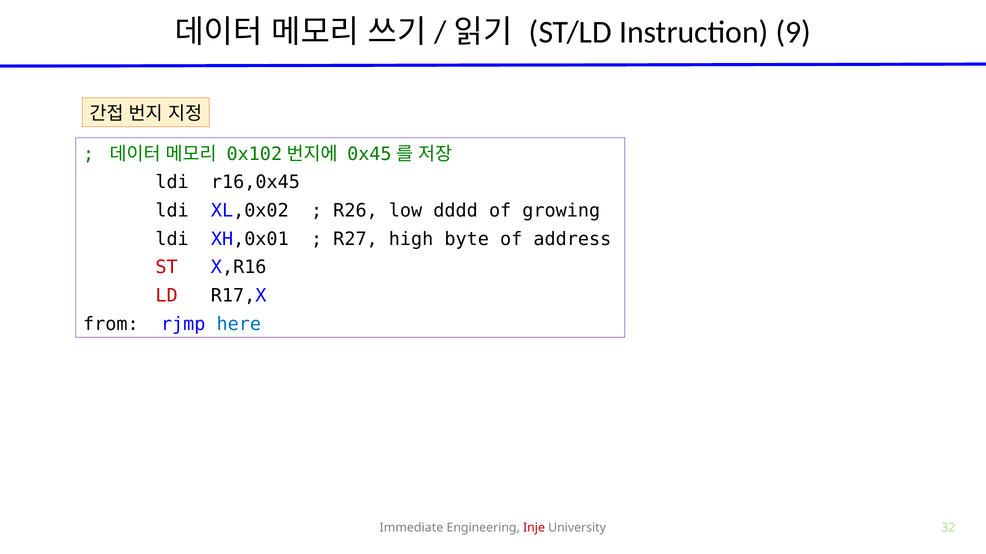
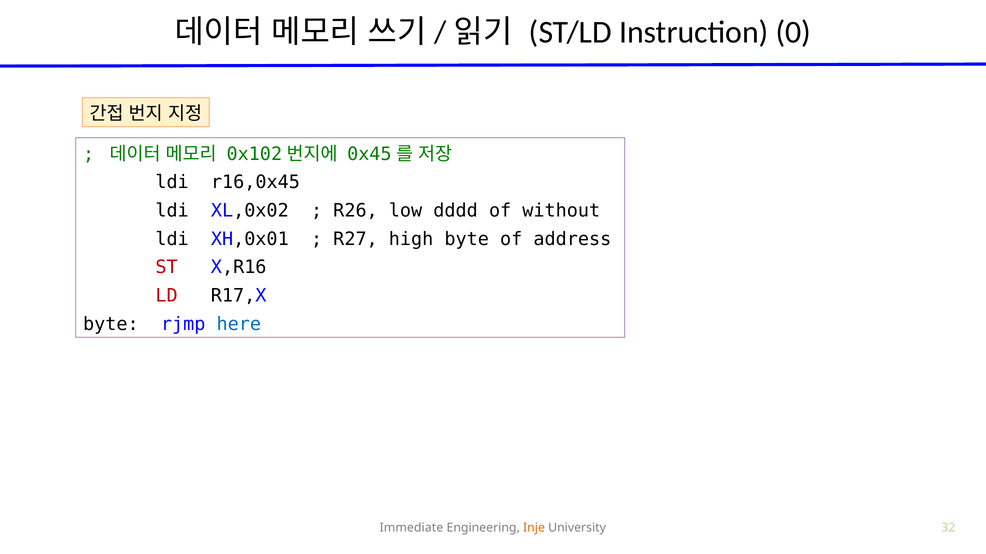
9: 9 -> 0 (793, 32)
growing: growing -> without (561, 211)
from: from -> byte (111, 324)
Inje colour: red -> orange (534, 528)
